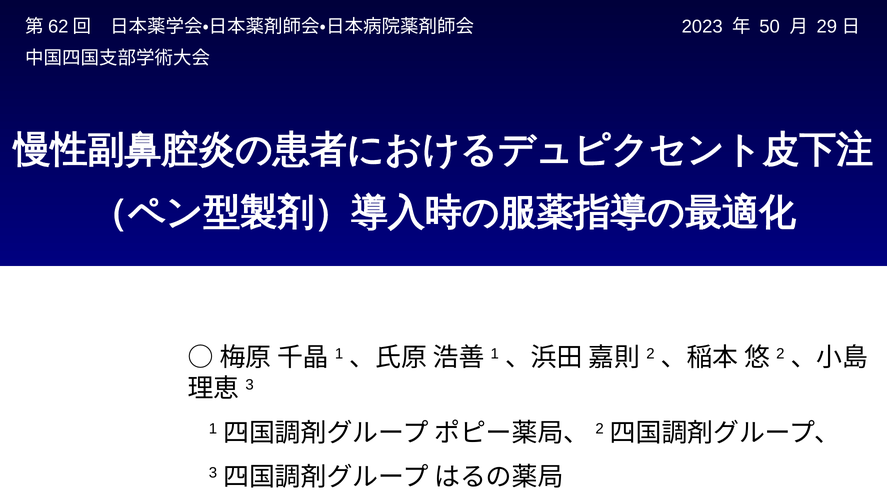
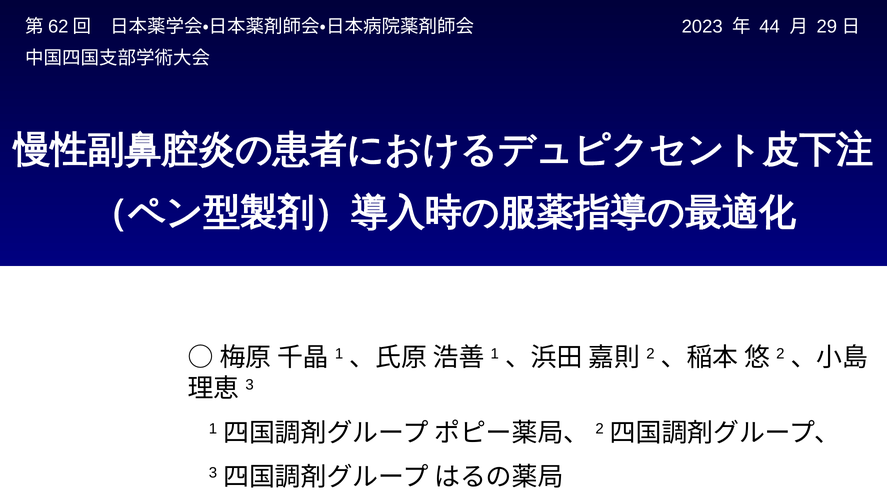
50: 50 -> 44 (770, 27)
